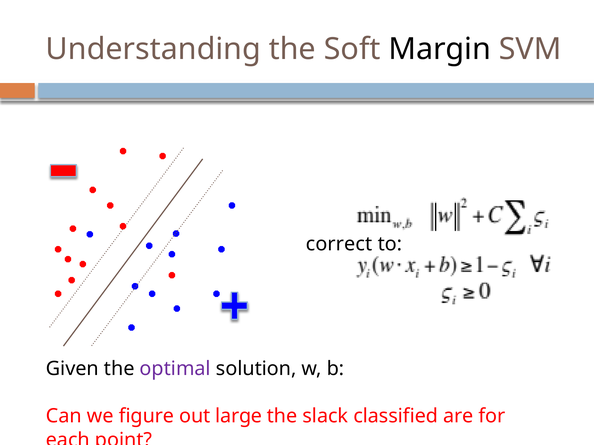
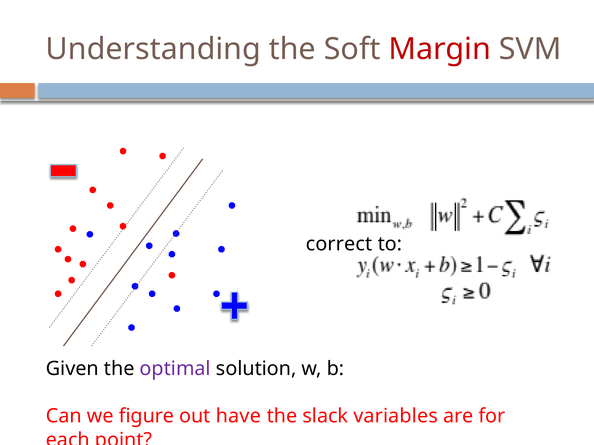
Margin colour: black -> red (440, 49)
large: large -> have (238, 417)
classified: classified -> variables (396, 417)
